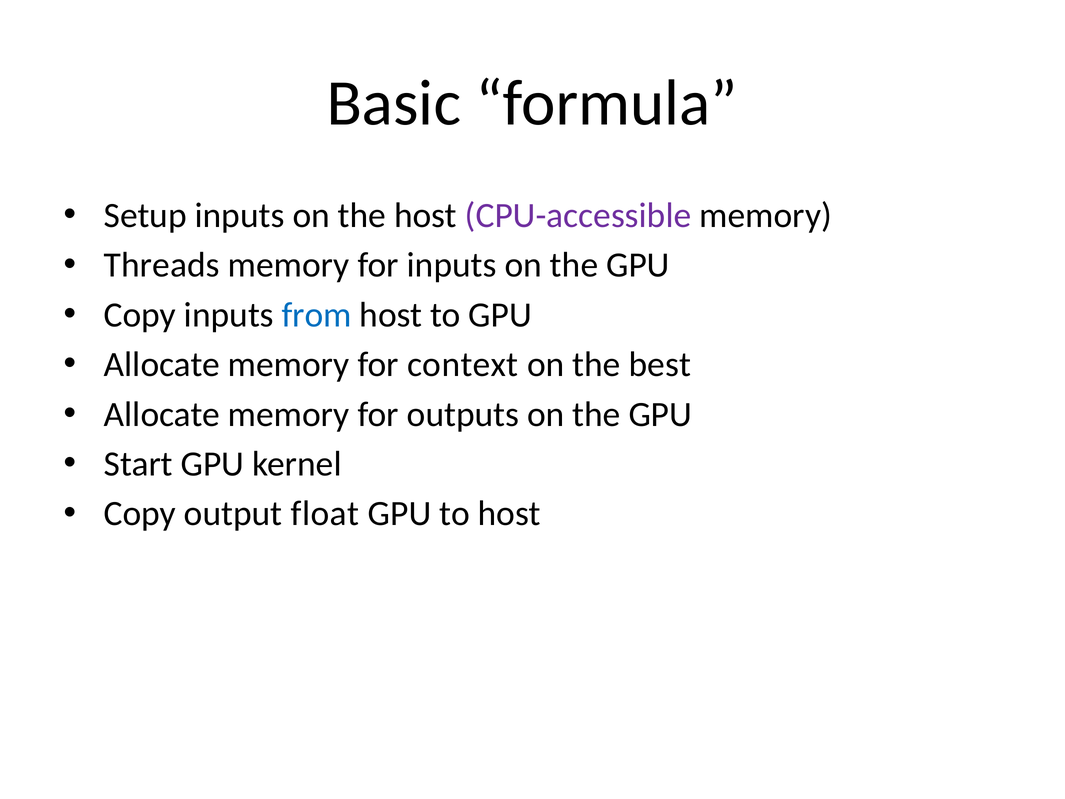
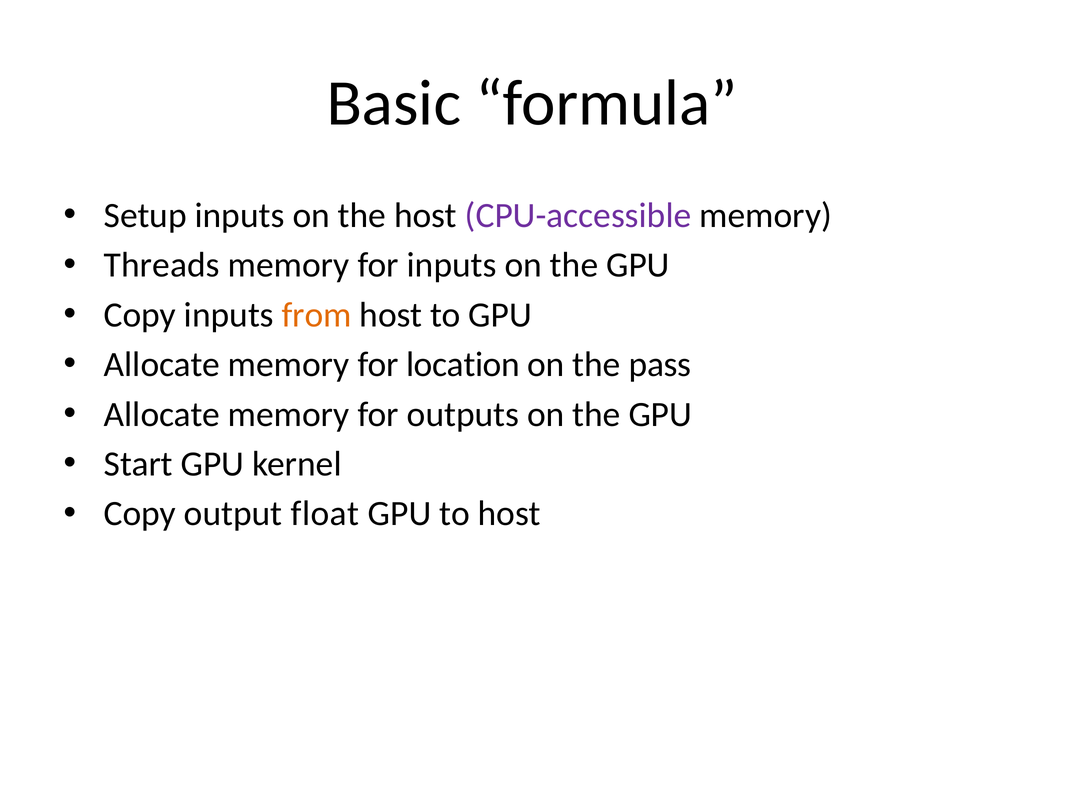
from colour: blue -> orange (317, 315)
context: context -> location (463, 365)
best: best -> pass (660, 365)
